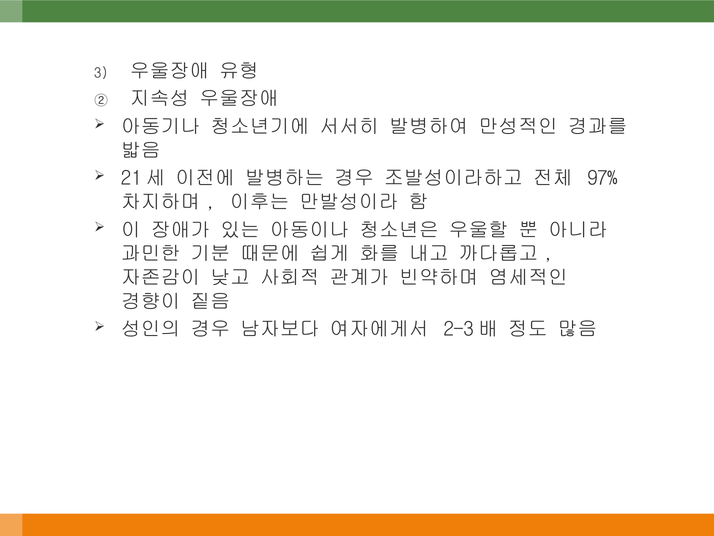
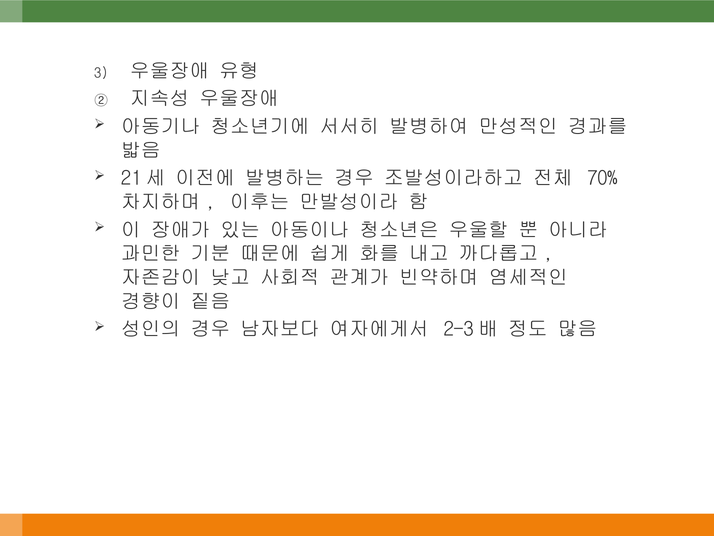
97%: 97% -> 70% (602, 178)
